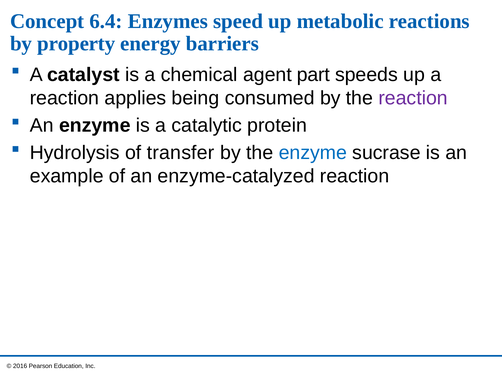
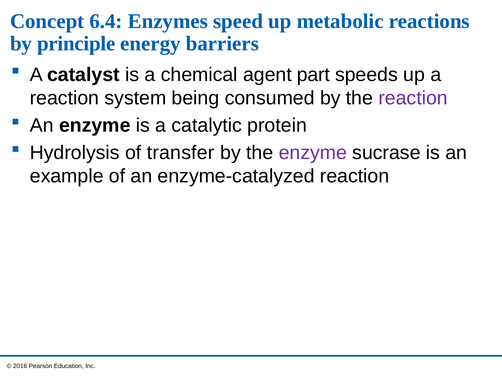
property: property -> principle (76, 44)
applies: applies -> system (135, 98)
enzyme colour: blue -> purple (313, 153)
